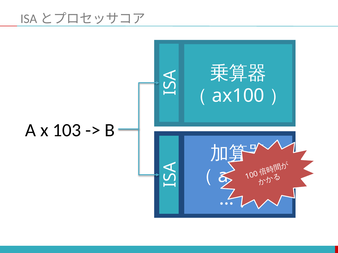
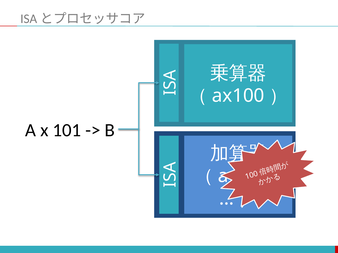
103: 103 -> 101 (67, 131)
